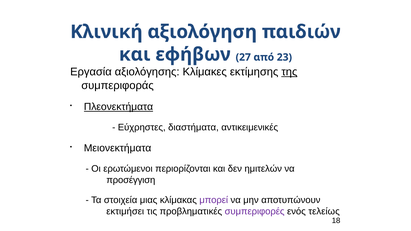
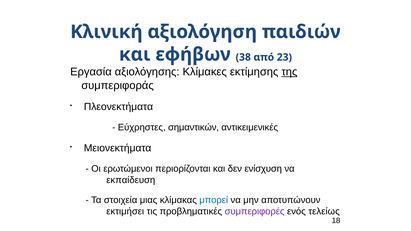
27: 27 -> 38 (243, 57)
Πλεονεκτήματα underline: present -> none (118, 107)
διαστήματα: διαστήματα -> σημαντικών (194, 128)
ημιτελών: ημιτελών -> ενίσχυση (263, 169)
προσέγγιση: προσέγγιση -> εκπαίδευση (131, 180)
μπορεί colour: purple -> blue (214, 200)
